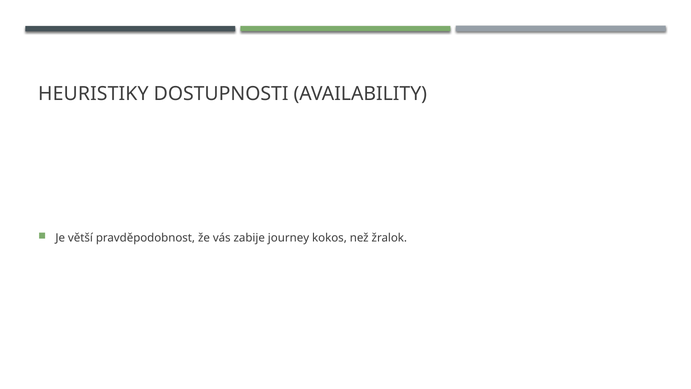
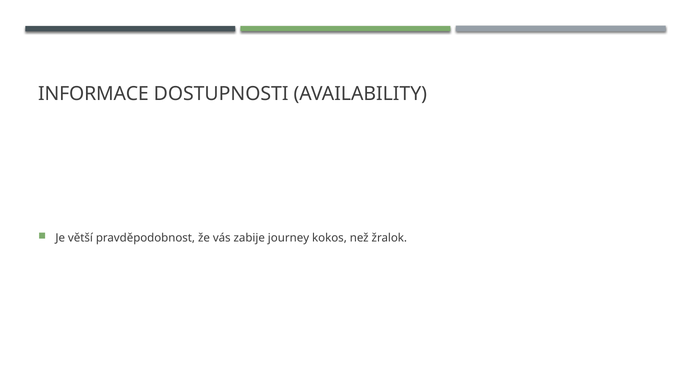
HEURISTIKY: HEURISTIKY -> INFORMACE (93, 94)
